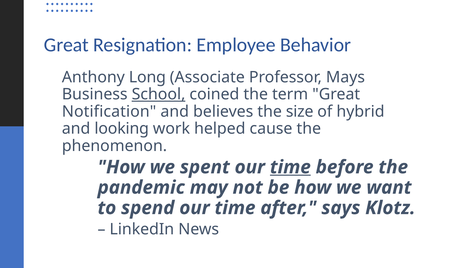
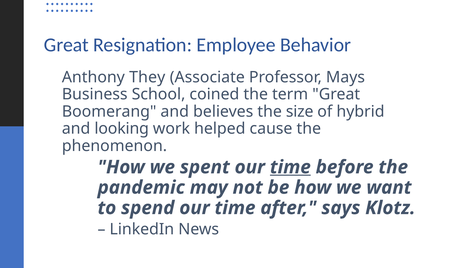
Long: Long -> They (147, 77)
School underline: present -> none (159, 94)
Notification: Notification -> Boomerang (109, 111)
